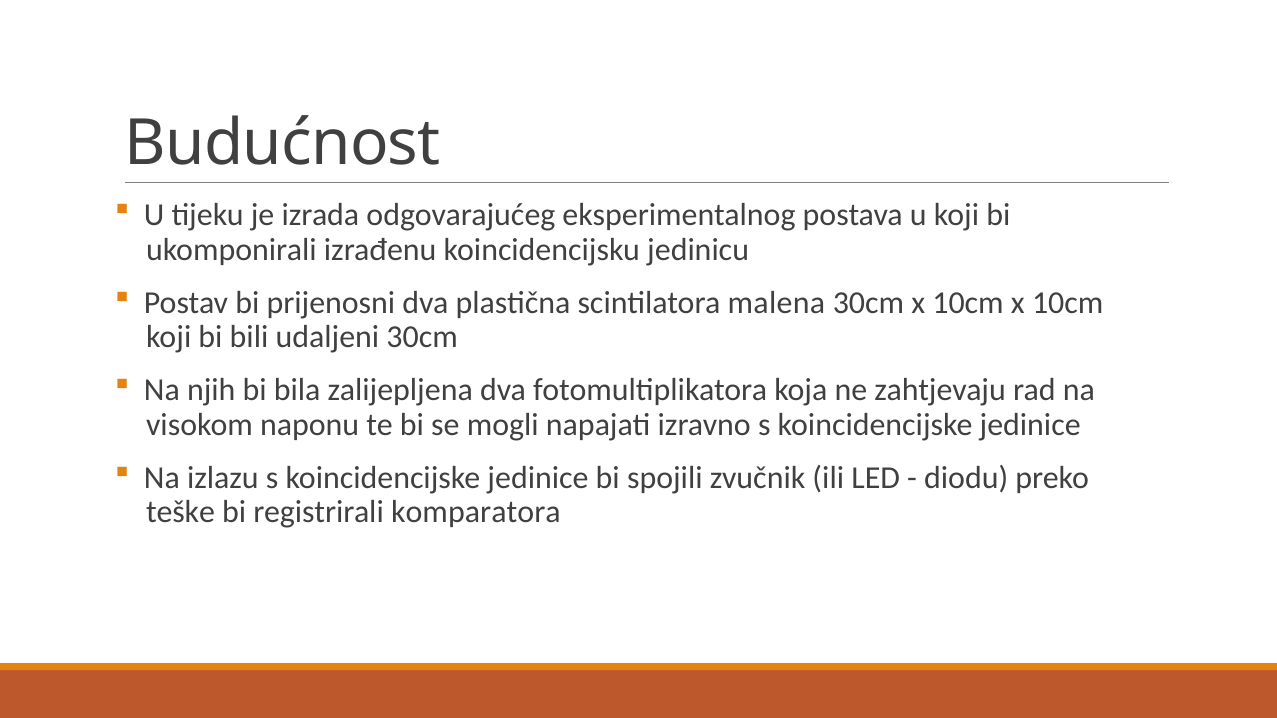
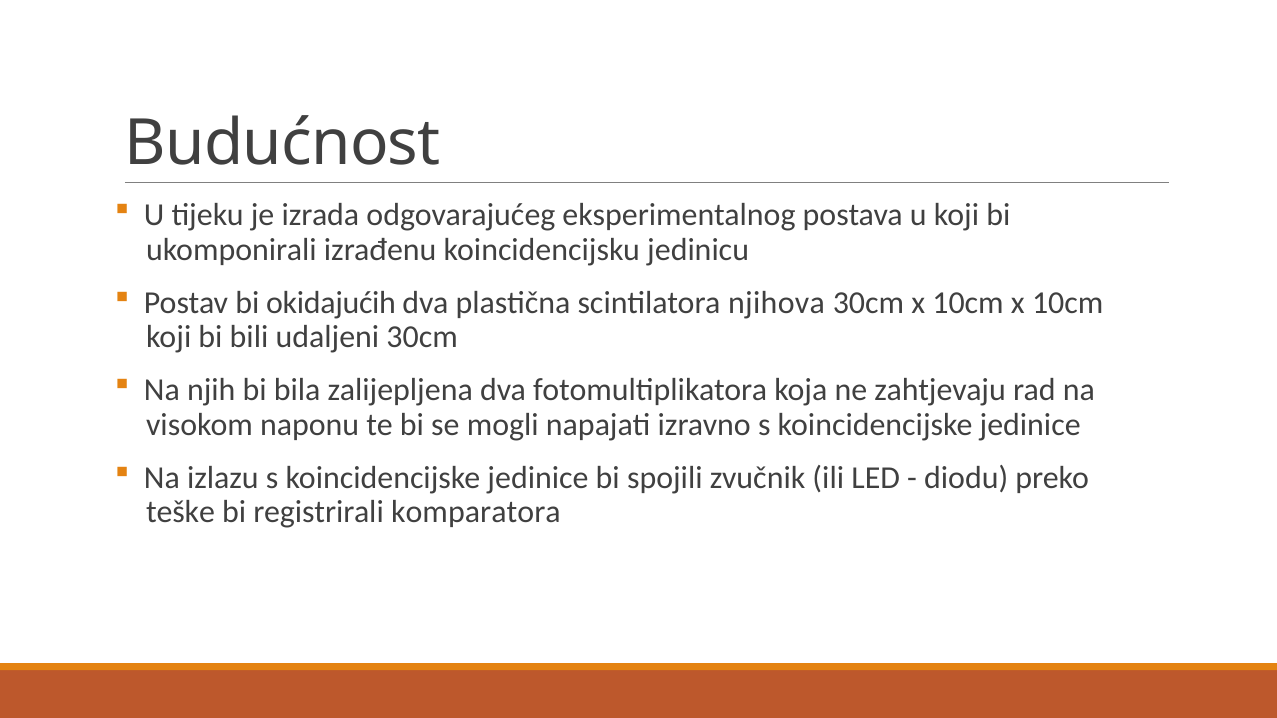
prijenosni: prijenosni -> okidajućih (331, 303)
malena: malena -> njihova (776, 303)
